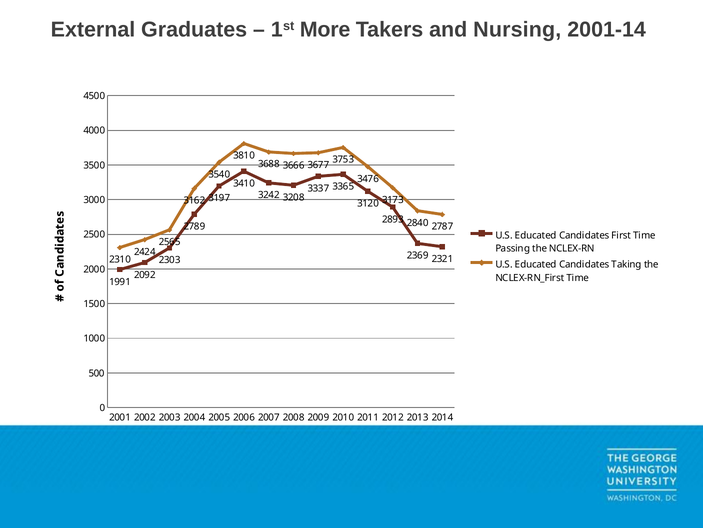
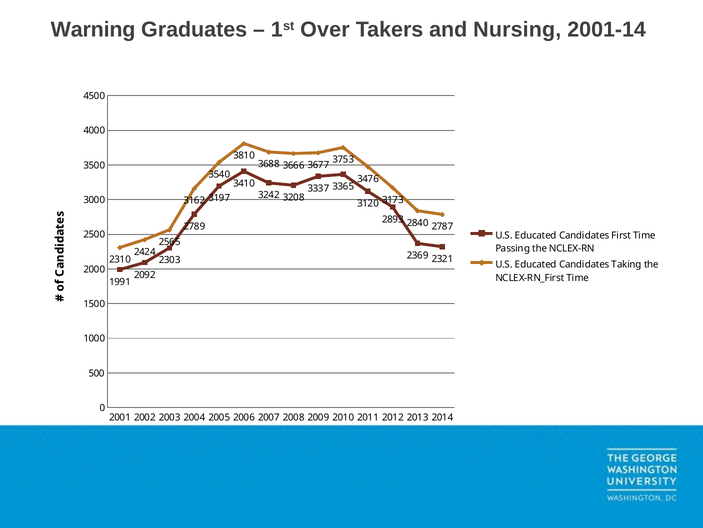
External: External -> Warning (93, 30)
More: More -> Over (325, 30)
